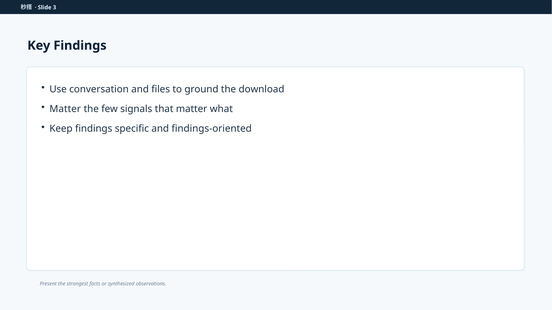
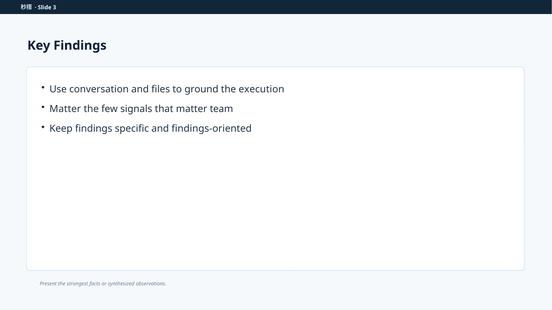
download: download -> execution (261, 89)
what: what -> team (221, 109)
